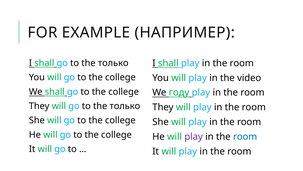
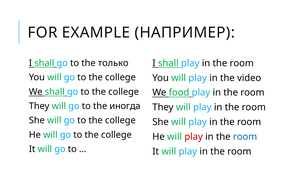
году: году -> food (179, 92)
только: только -> иногда (125, 106)
play colour: purple -> red (194, 136)
